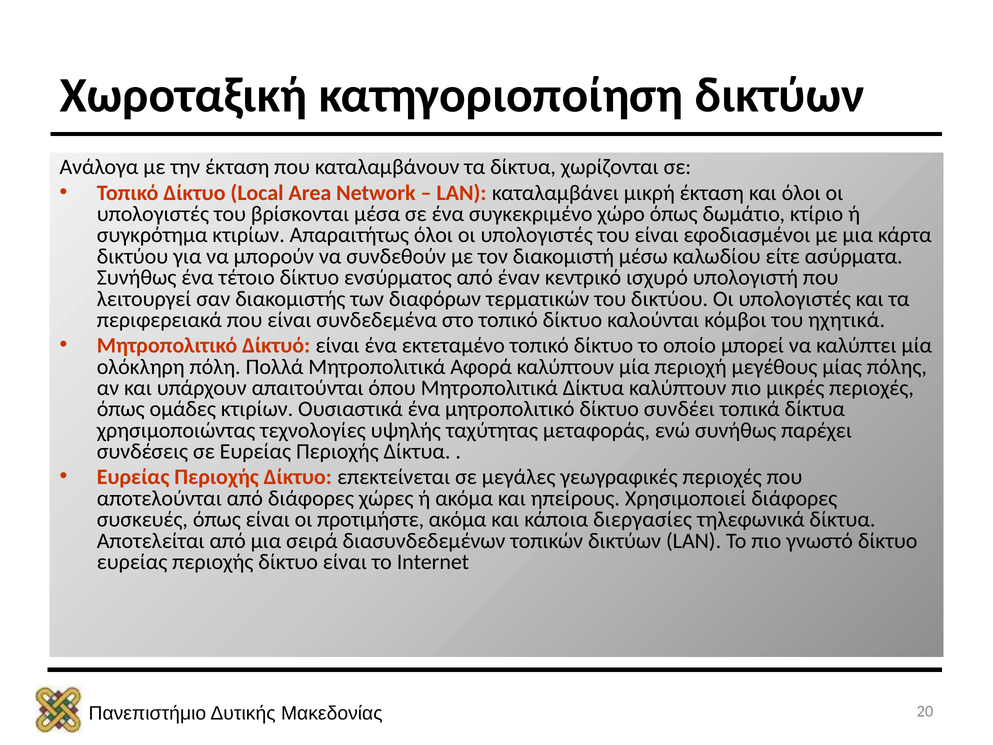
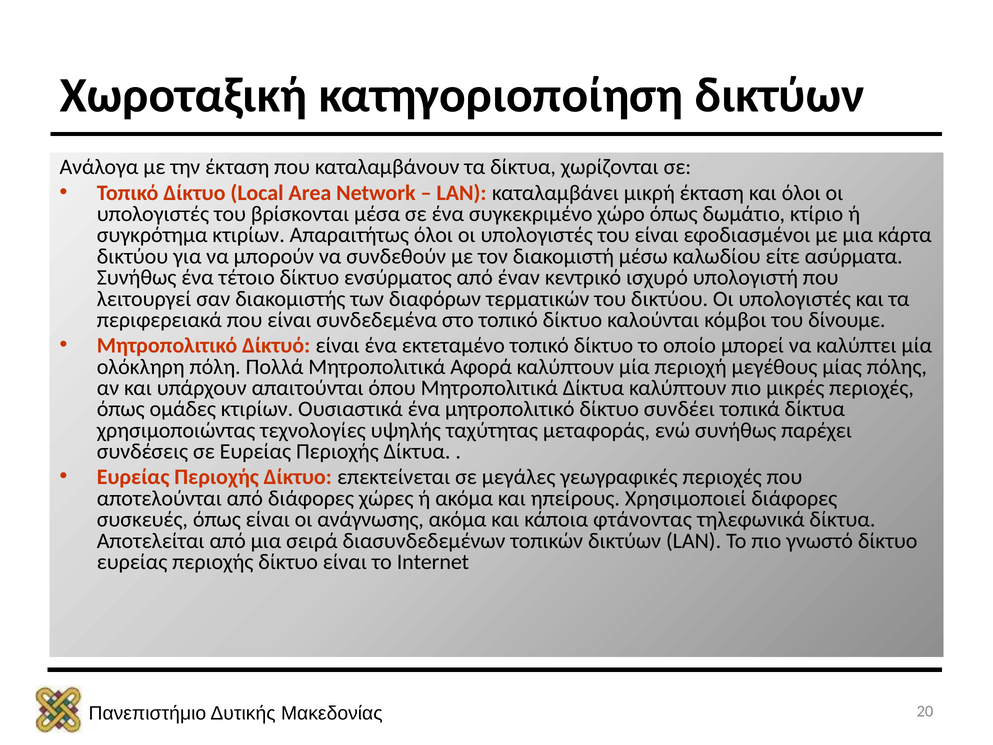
ηχητικά: ηχητικά -> δίνουμε (847, 320)
προτιμήστε: προτιμήστε -> ανάγνωσης (371, 519)
διεργασίες: διεργασίες -> φτάνοντας (643, 519)
